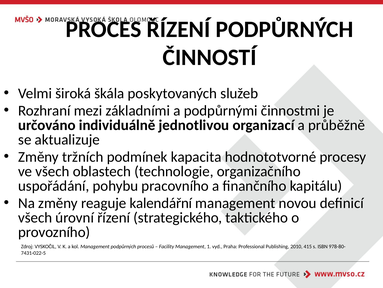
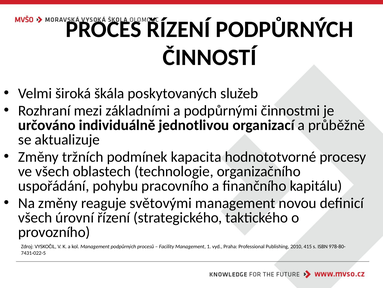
kalendářní: kalendářní -> světovými (161, 203)
